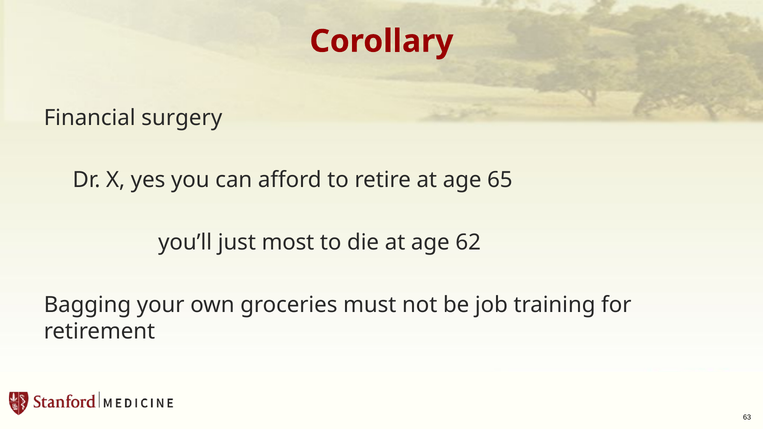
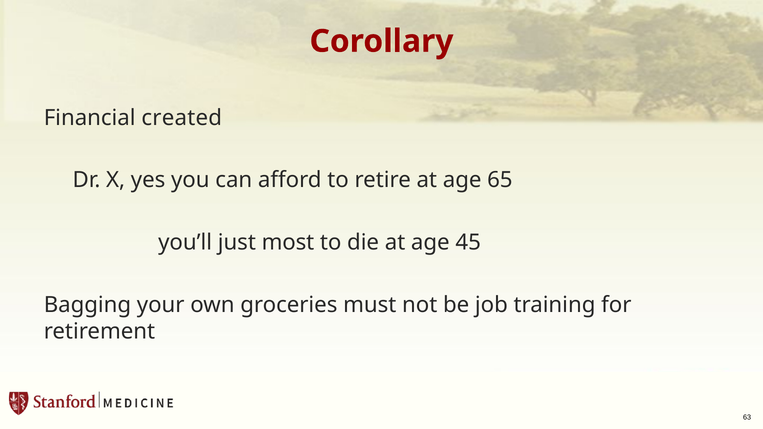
surgery: surgery -> created (182, 118)
62: 62 -> 45 (468, 243)
